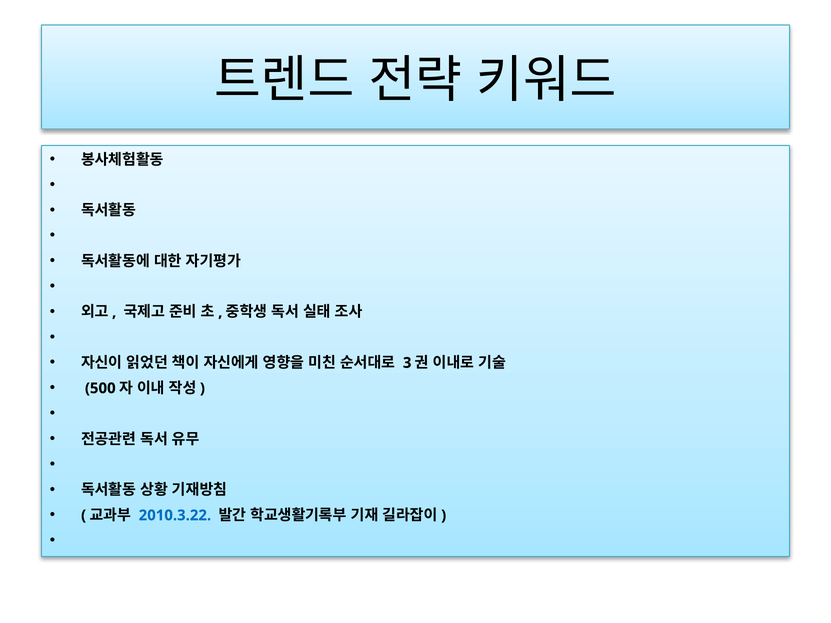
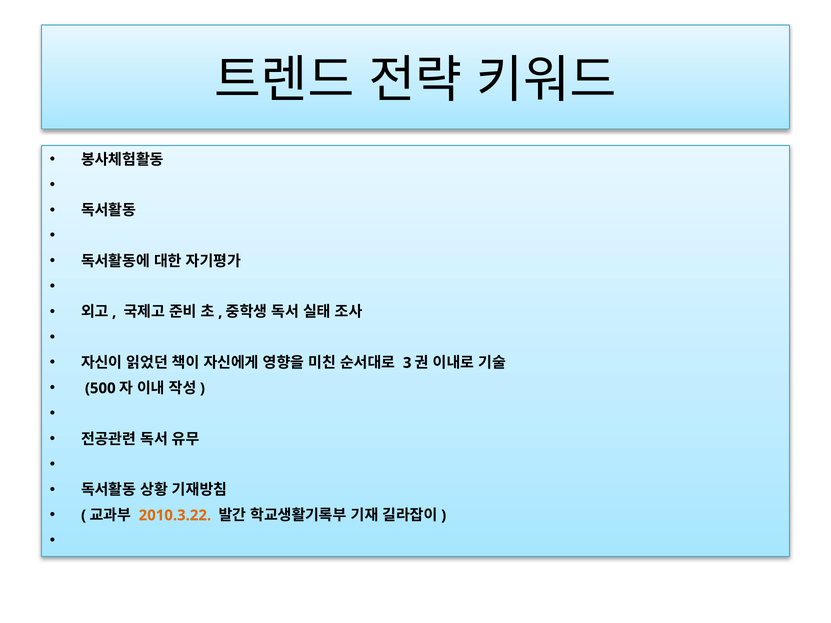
2010.3.22 colour: blue -> orange (175, 516)
